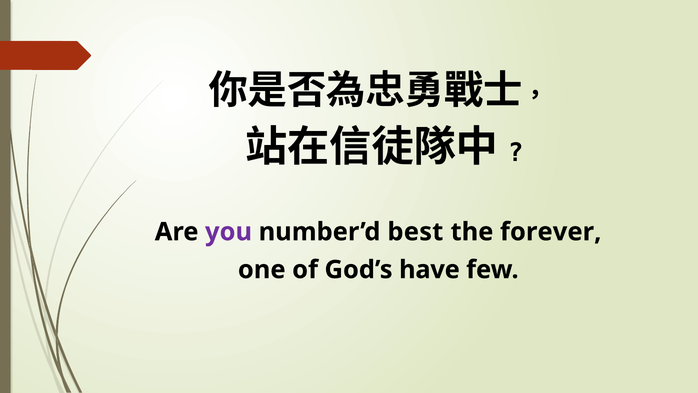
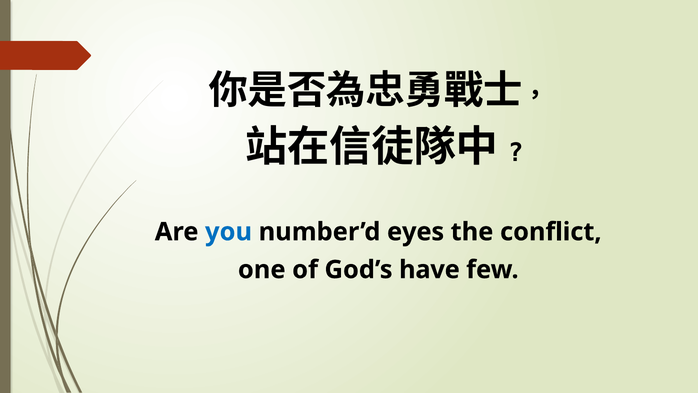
you colour: purple -> blue (229, 232)
best: best -> eyes (416, 232)
forever: forever -> conflict (551, 232)
